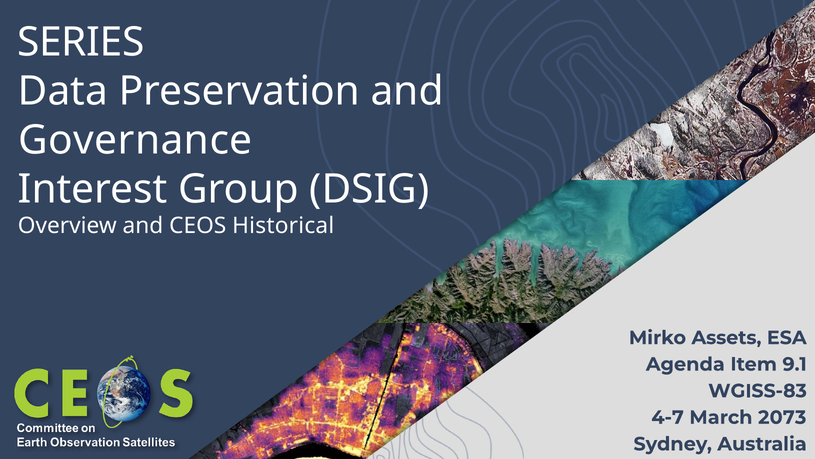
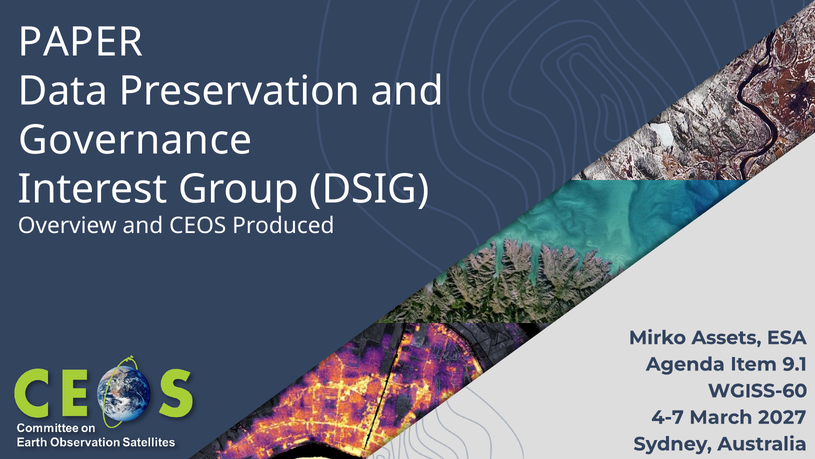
SERIES: SERIES -> PAPER (80, 42)
Historical: Historical -> Produced (283, 226)
WGISS-83: WGISS-83 -> WGISS-60 (758, 390)
2073: 2073 -> 2027 (782, 417)
